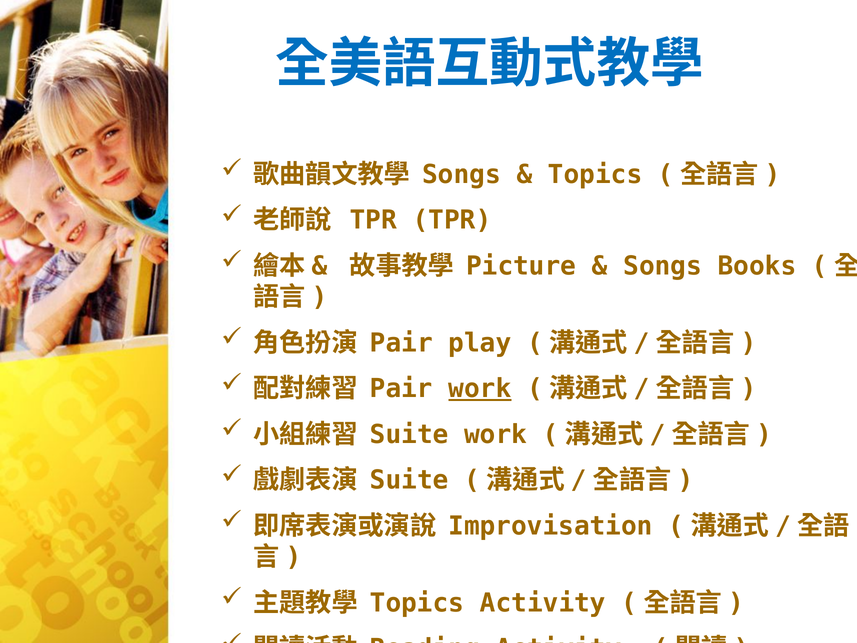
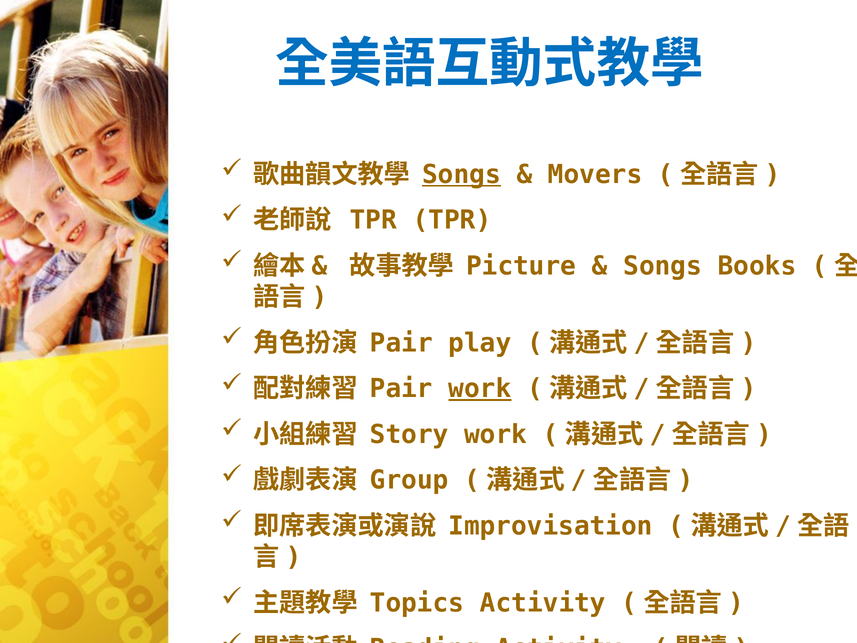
Songs underline: none -> present (462, 174)
Topics: Topics -> Movers (595, 174)
Suite: Suite -> Story (409, 434)
Suite: Suite -> Group (409, 480)
